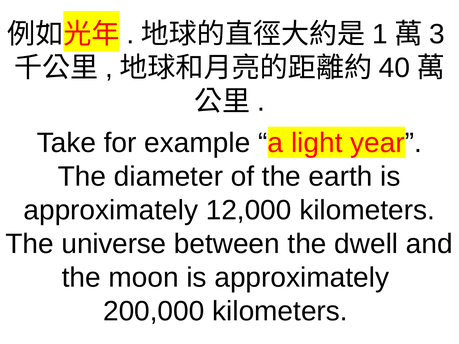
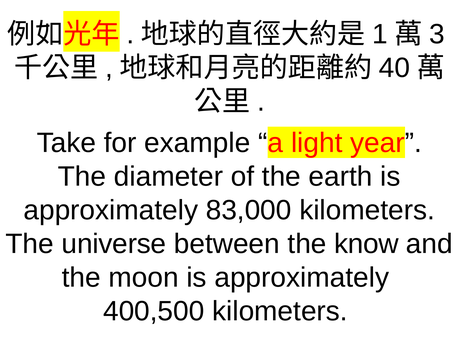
12,000: 12,000 -> 83,000 (249, 210)
dwell: dwell -> know (366, 244)
200,000: 200,000 -> 400,500 (154, 311)
